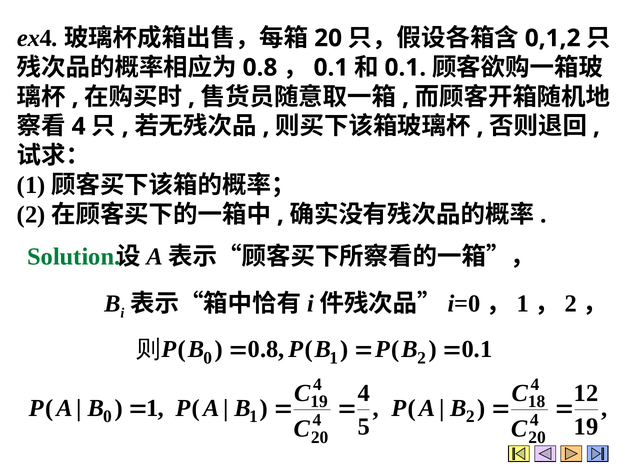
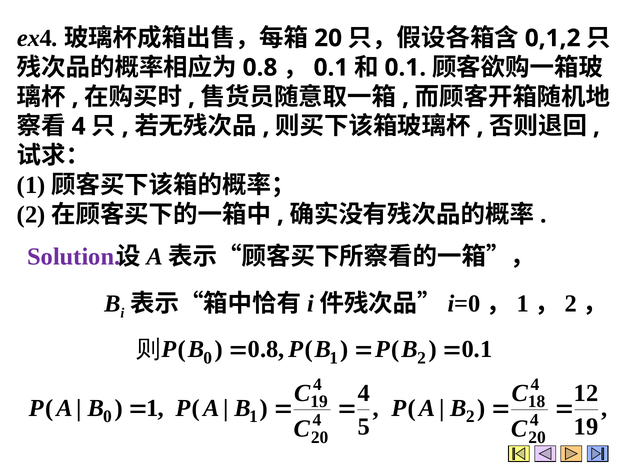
Solution colour: green -> purple (74, 256)
